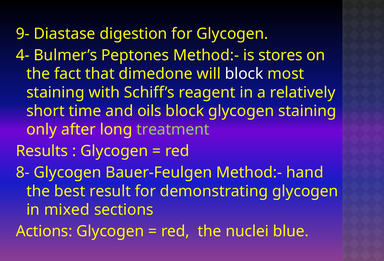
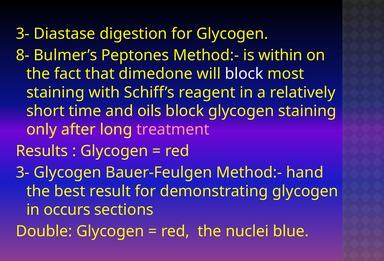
9-: 9- -> 3- (23, 34)
4-: 4- -> 8- (23, 55)
stores: stores -> within (280, 55)
treatment colour: light green -> pink (173, 130)
8-: 8- -> 3- (23, 173)
mixed: mixed -> occurs (67, 210)
Actions: Actions -> Double (44, 231)
